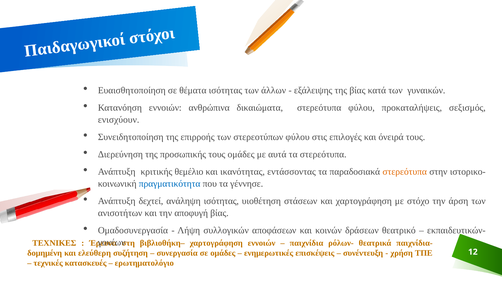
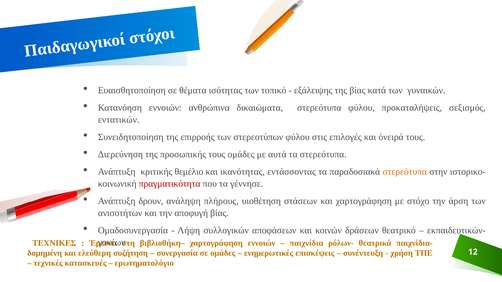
άλλων: άλλων -> τοπικό (274, 90)
ενισχύουν: ενισχύουν -> εντατικών (119, 120)
πραγματικότητα colour: blue -> red (170, 184)
δεχτεί: δεχτεί -> δρουν (151, 201)
ανάληψη ισότητας: ισότητας -> πλήρους (221, 201)
